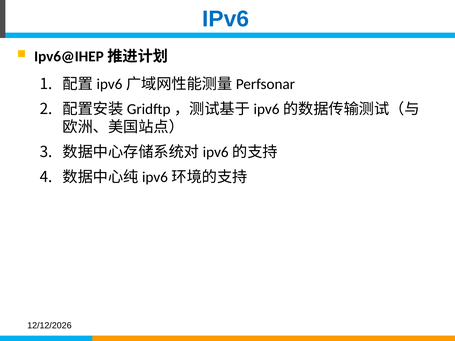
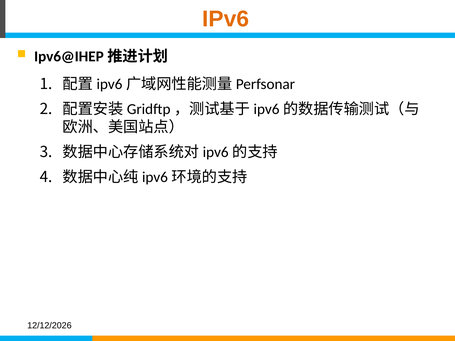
IPv6 colour: blue -> orange (226, 19)
